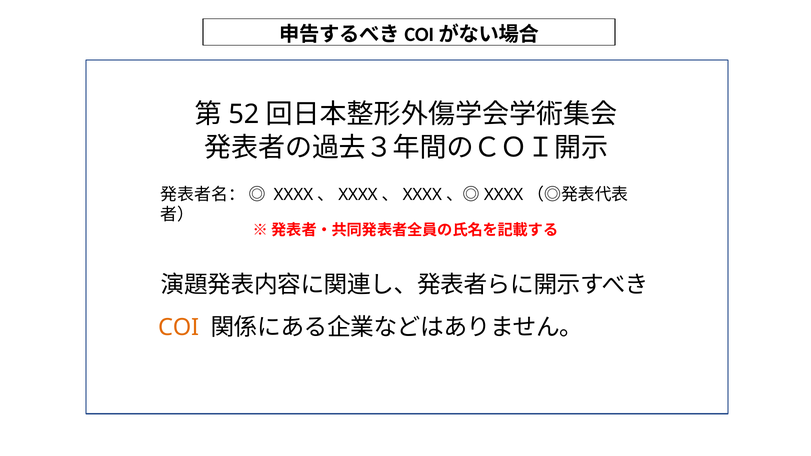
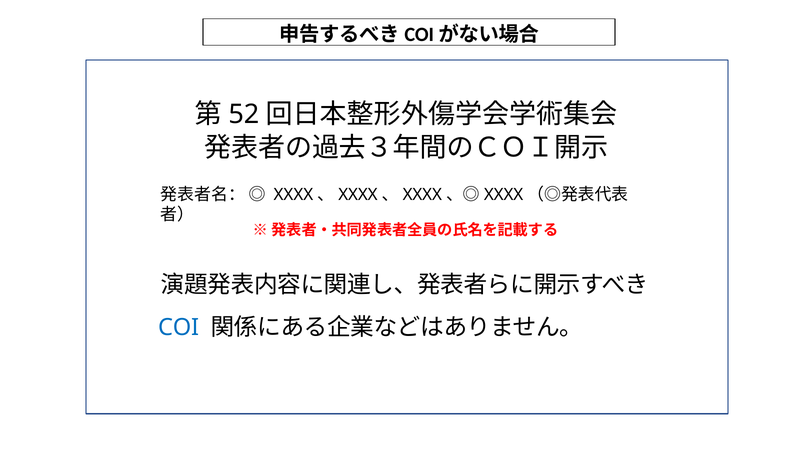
COI colour: orange -> blue (179, 328)
